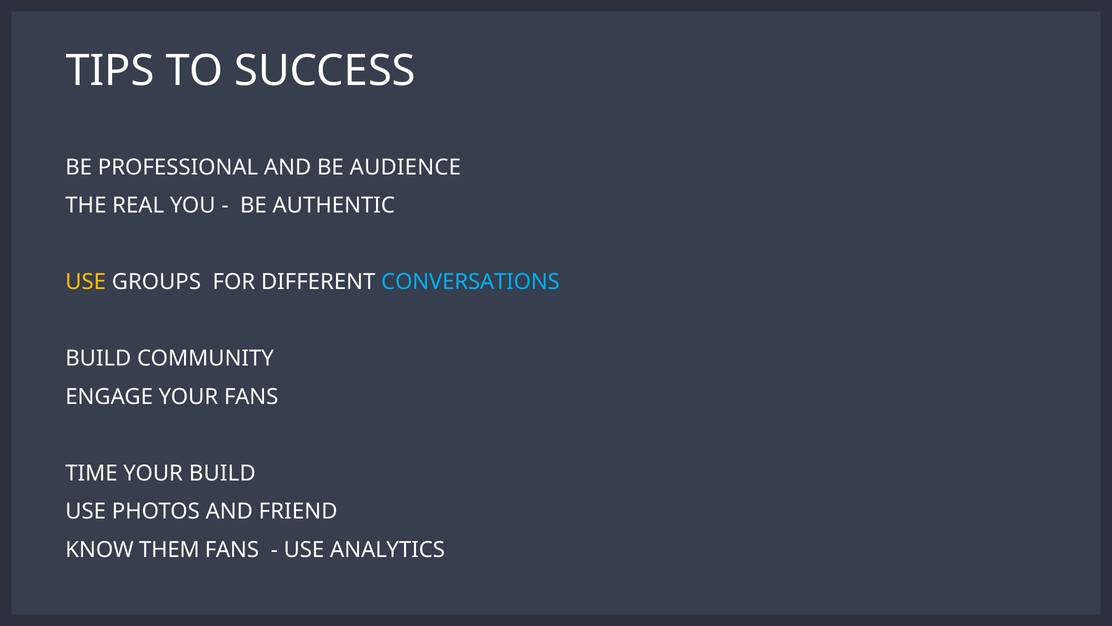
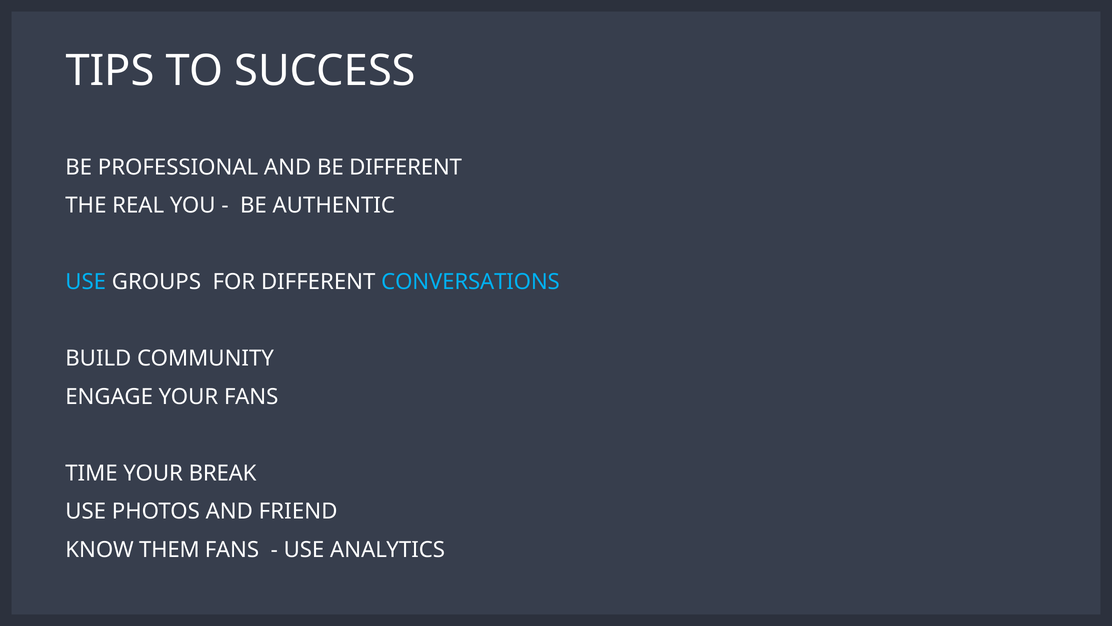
BE AUDIENCE: AUDIENCE -> DIFFERENT (406, 167)
USE colour: yellow -> light blue (86, 282)
YOUR BUILD: BUILD -> BREAK (223, 473)
